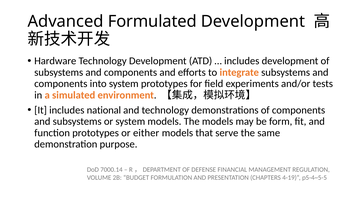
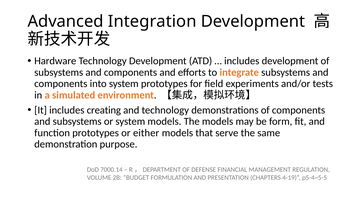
Formulated: Formulated -> Integration (152, 21)
national: national -> creating (104, 110)
